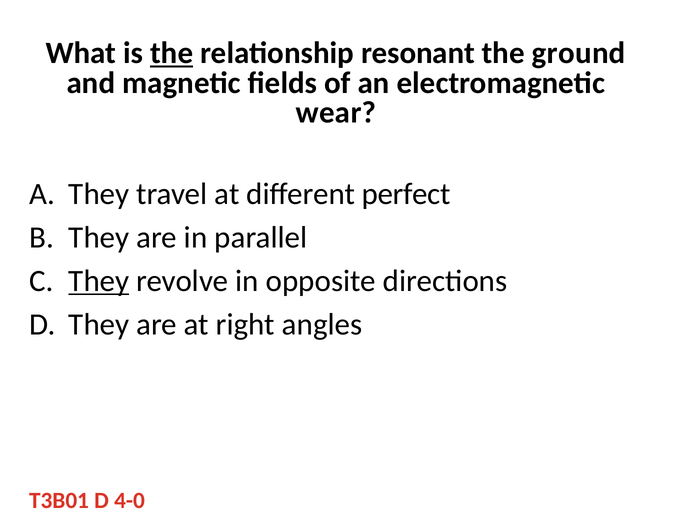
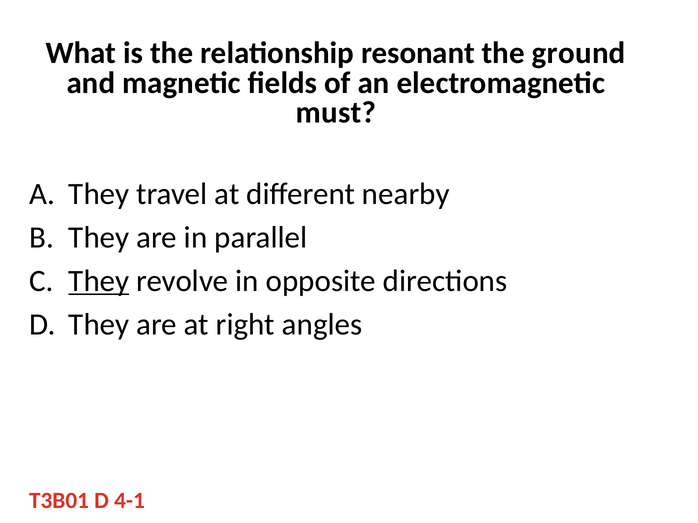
the underline: present -> none (172, 53)
wear: wear -> must (336, 113)
perfect: perfect -> nearby (406, 194)
4-0: 4-0 -> 4-1 (129, 501)
